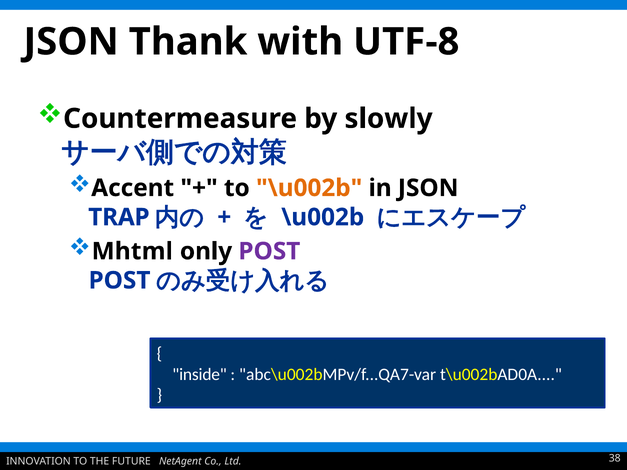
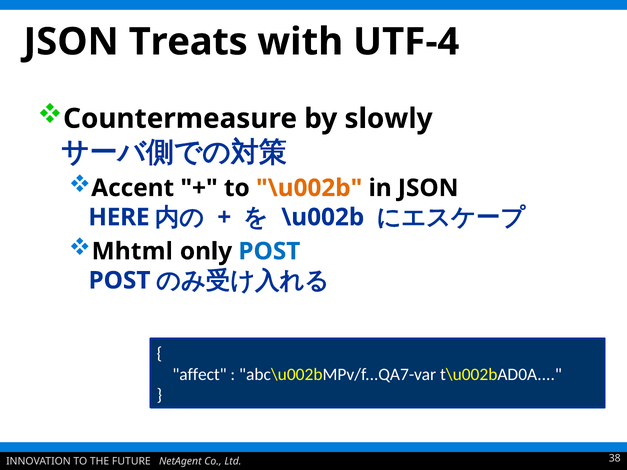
Thank: Thank -> Treats (188, 42)
UTF-8: UTF-8 -> UTF-4 (406, 42)
TRAP: TRAP -> HERE (119, 217)
POST colour: purple -> blue (269, 251)
inside: inside -> affect (200, 374)
